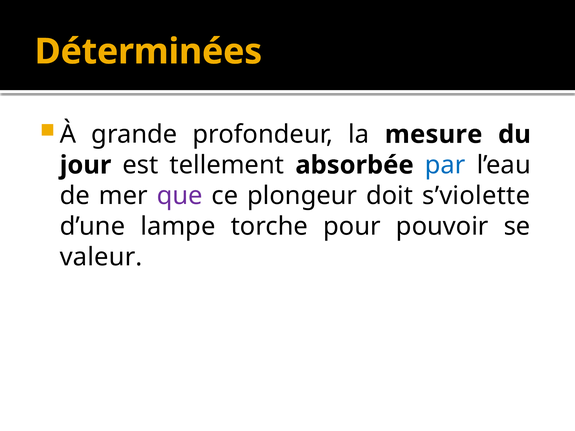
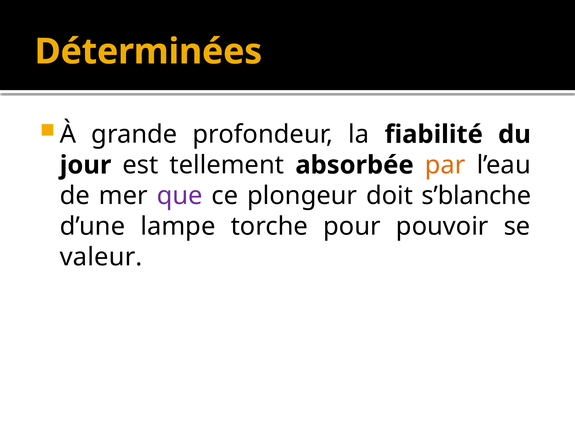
mesure: mesure -> fiabilité (434, 135)
par colour: blue -> orange (445, 165)
s’violette: s’violette -> s’blanche (476, 196)
